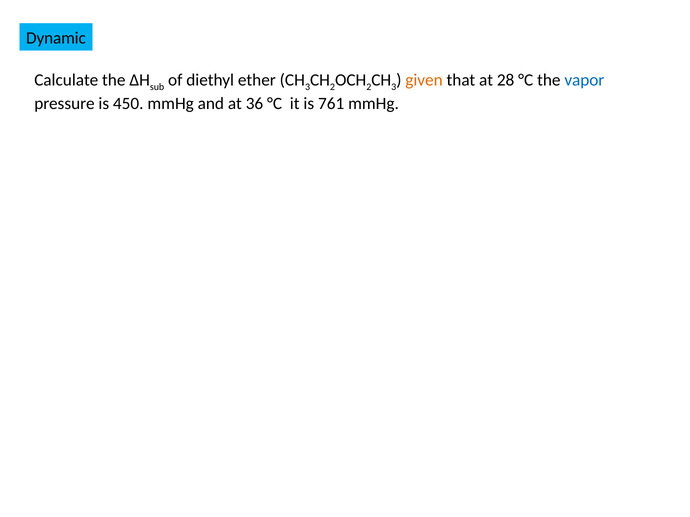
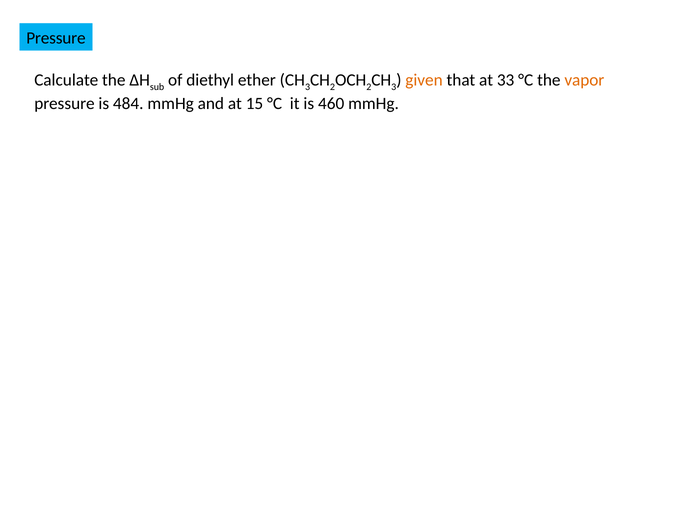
Dynamic: Dynamic -> Pressure (56, 38)
28: 28 -> 33 (506, 80)
vapor colour: blue -> orange (584, 80)
450: 450 -> 484 (128, 104)
36: 36 -> 15 (254, 104)
761: 761 -> 460 (331, 104)
